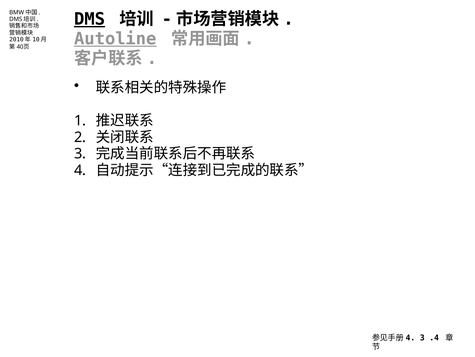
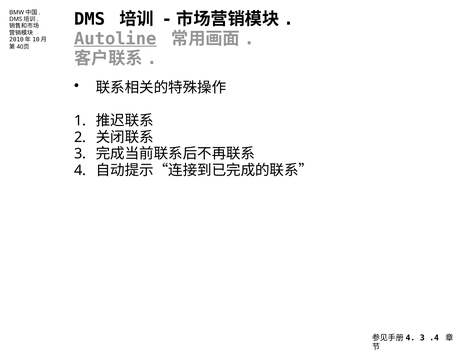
DMS underline: present -> none (90, 19)
